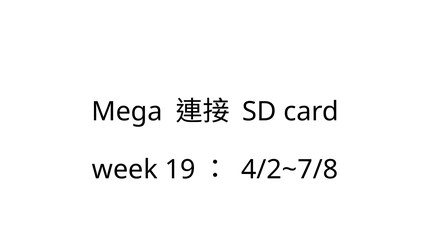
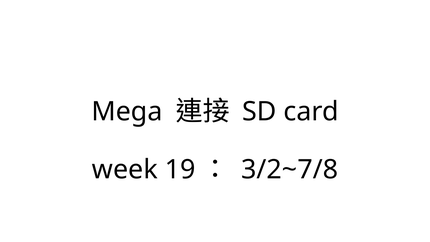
4/2~7/8: 4/2~7/8 -> 3/2~7/8 (290, 170)
